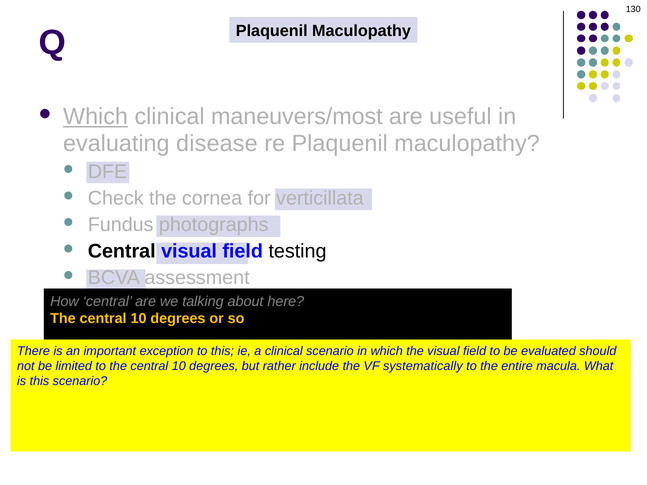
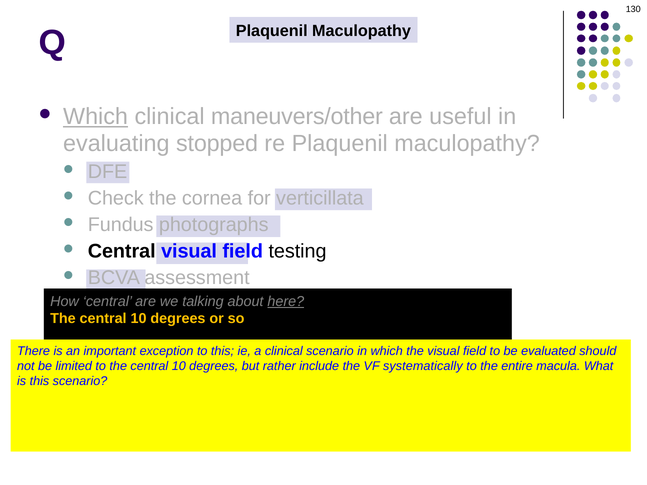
maneuvers/most: maneuvers/most -> maneuvers/other (297, 117)
disease: disease -> stopped (217, 143)
here underline: none -> present (286, 301)
